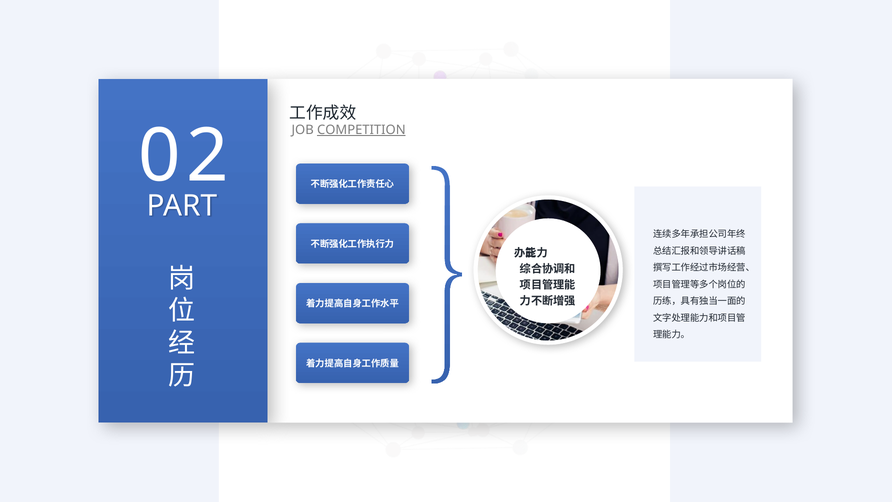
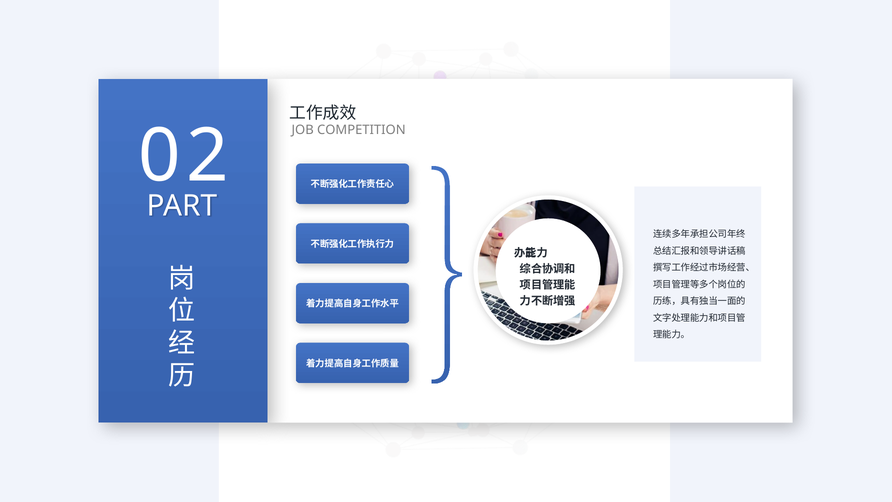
COMPETITION underline: present -> none (361, 130)
